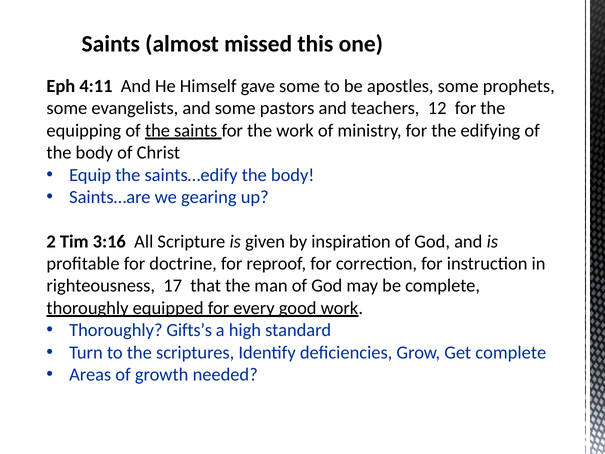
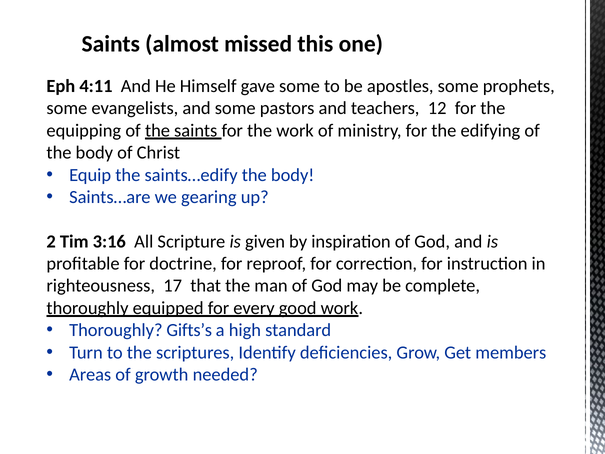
Get complete: complete -> members (511, 352)
